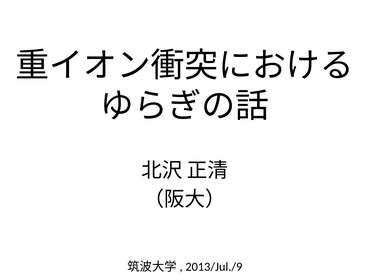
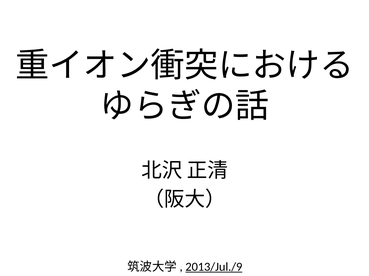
2013/Jul./9 underline: none -> present (214, 268)
